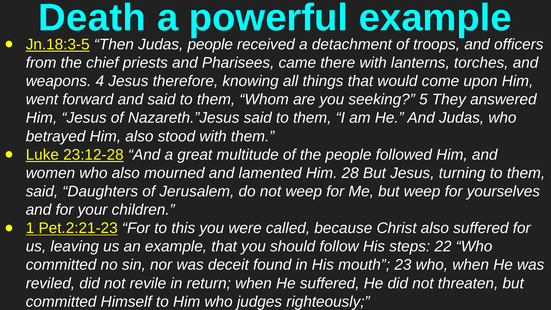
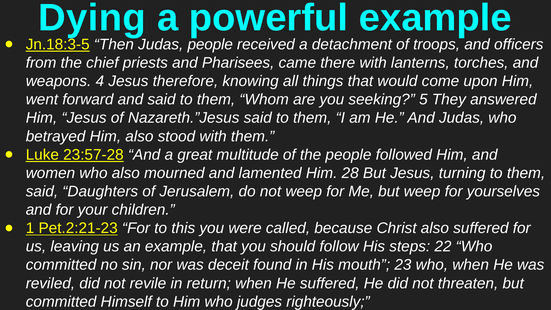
Death: Death -> Dying (92, 18)
23:12-28: 23:12-28 -> 23:57-28 (93, 155)
